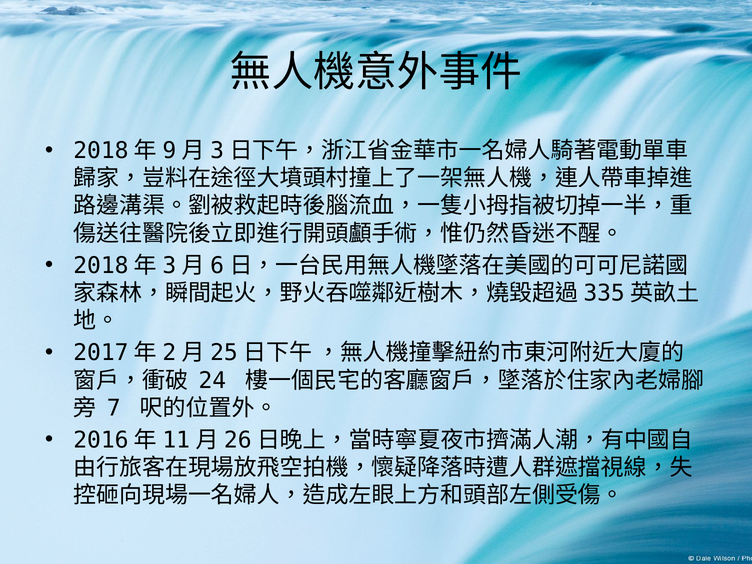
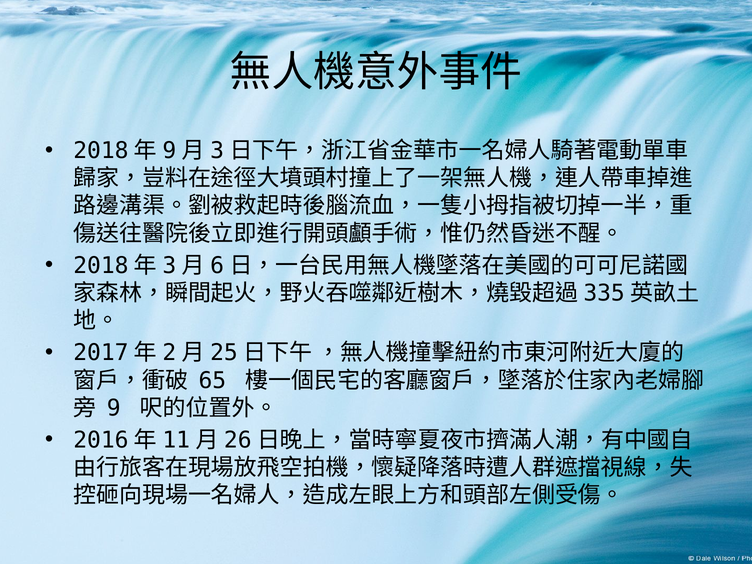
24: 24 -> 65 (212, 380)
7: 7 -> 9 (114, 408)
